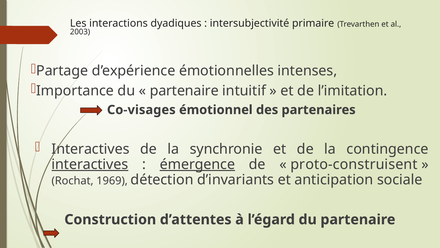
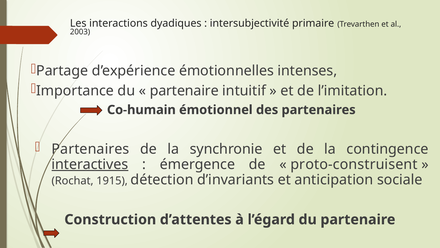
Co-visages: Co-visages -> Co-humain (141, 110)
Interactives: Interactives -> Partenaires (90, 149)
émergence underline: present -> none (197, 164)
1969: 1969 -> 1915 (112, 180)
